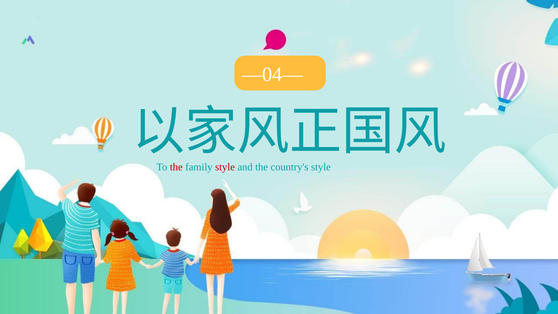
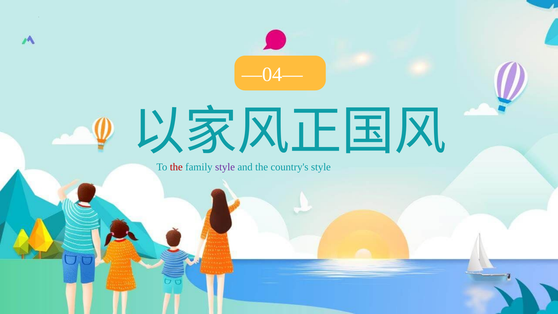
style colour: red -> purple (225, 167)
